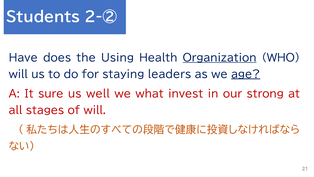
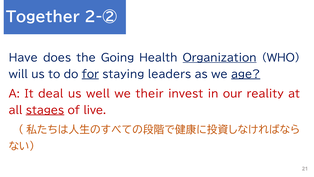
Students: Students -> Together (43, 17)
Using: Using -> Going (118, 58)
for underline: none -> present (90, 74)
sure: sure -> deal (51, 94)
what: what -> their (150, 94)
strong: strong -> reality (265, 94)
stages underline: none -> present (45, 110)
of will: will -> live (95, 110)
